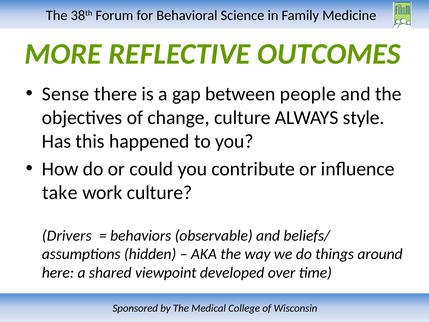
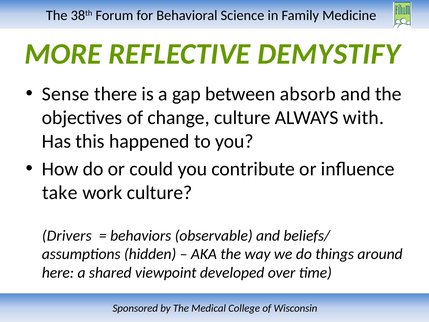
OUTCOMES: OUTCOMES -> DEMYSTIFY (329, 54)
people: people -> absorb (308, 94)
style: style -> with (363, 118)
